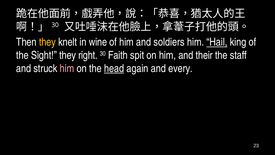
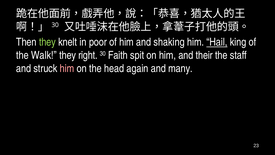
they colour: yellow -> light green (47, 42)
wine: wine -> poor (98, 42)
soldiers: soldiers -> shaking (169, 42)
Sight: Sight -> Walk (44, 55)
head underline: present -> none (114, 68)
every: every -> many (180, 68)
